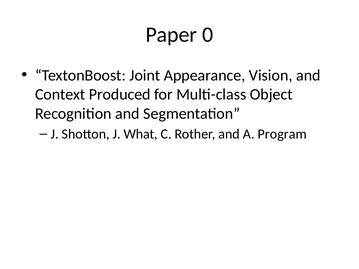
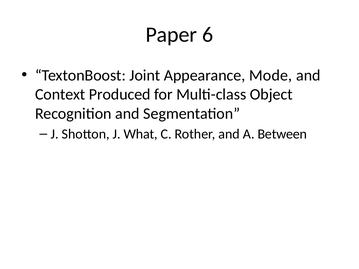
0: 0 -> 6 (208, 35)
Vision: Vision -> Mode (271, 75)
Program: Program -> Between (282, 134)
